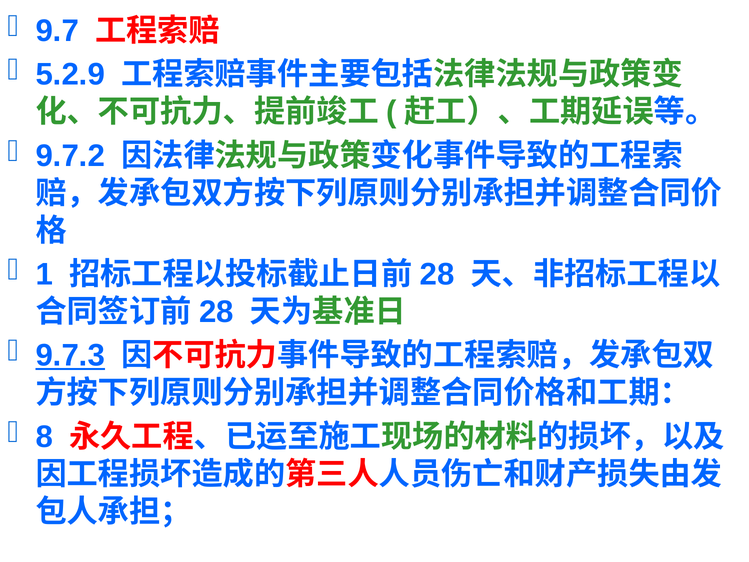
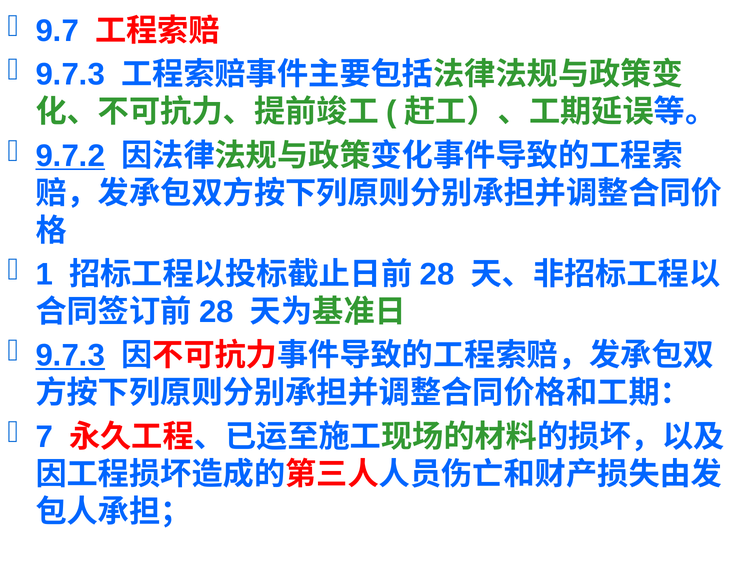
5.2.9: 5.2.9 -> 9.7.3 (70, 75)
9.7.2 underline: none -> present (70, 156)
8: 8 -> 7 (44, 437)
